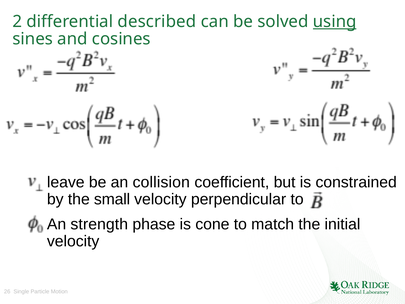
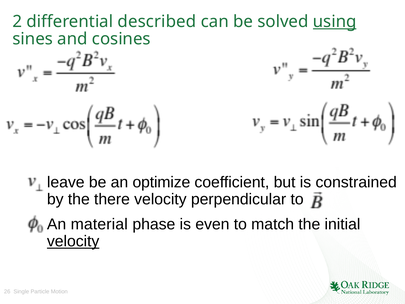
collision: collision -> optimize (161, 182)
small: small -> there (112, 199)
strength: strength -> material (99, 224)
cone: cone -> even (212, 224)
velocity underline: none -> present (73, 241)
